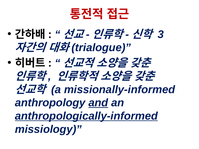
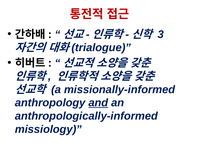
anthropologically-informed underline: present -> none (86, 116)
